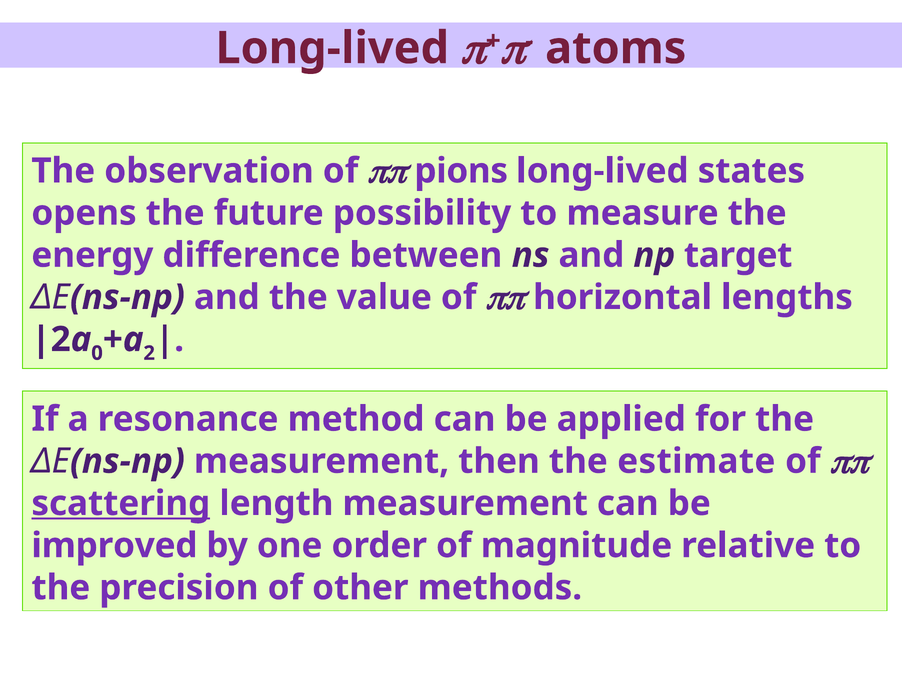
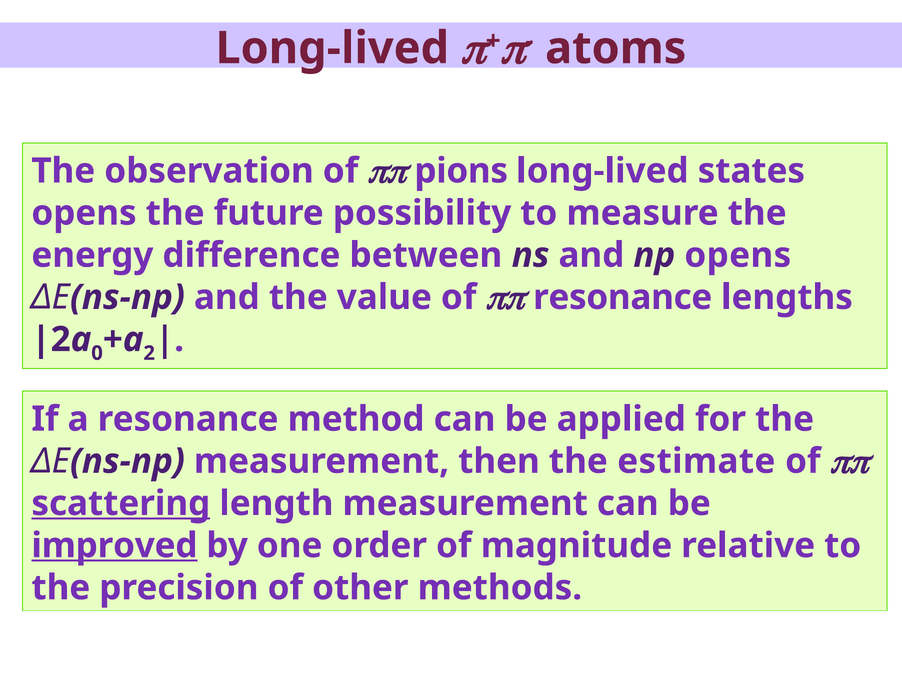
np target: target -> opens (738, 255)
pp horizontal: horizontal -> resonance (623, 297)
improved underline: none -> present (114, 545)
